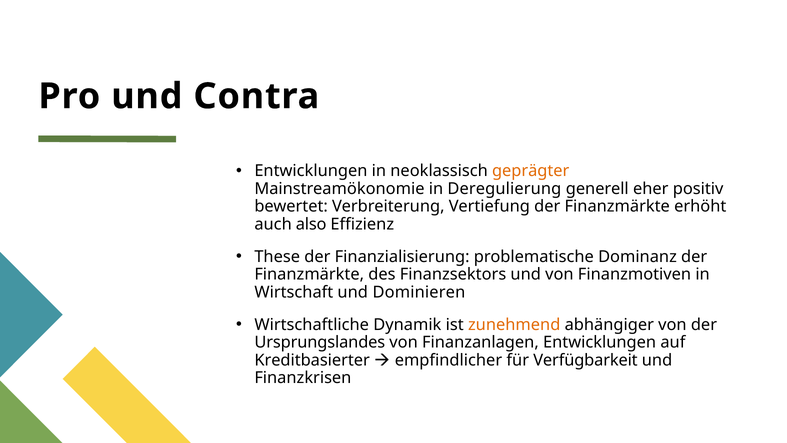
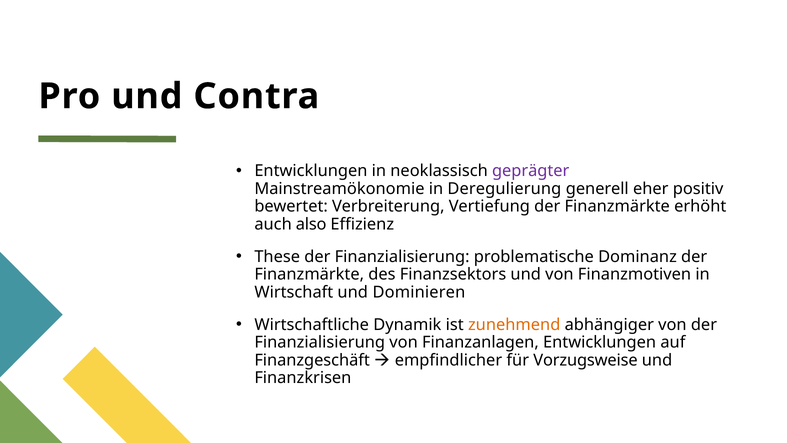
geprägter colour: orange -> purple (531, 171)
Ursprungslandes: Ursprungslandes -> Finanzialisierung (320, 342)
Kreditbasierter: Kreditbasierter -> Finanzgeschäft (312, 360)
Verfügbarkeit: Verfügbarkeit -> Vorzugsweise (585, 360)
